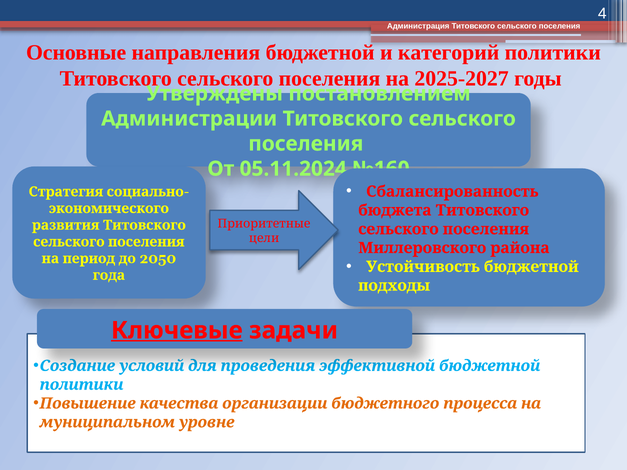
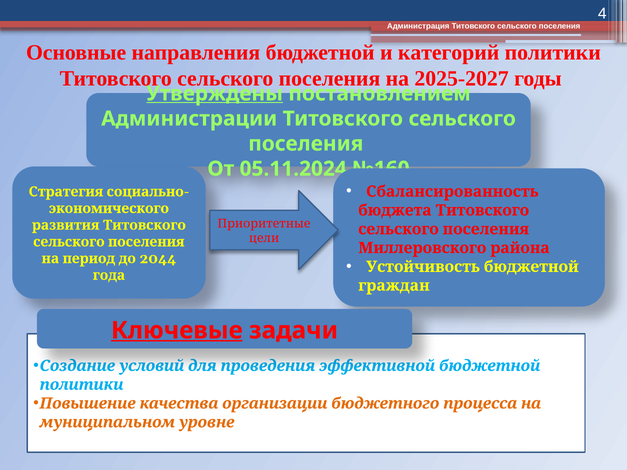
Утверждены underline: none -> present (215, 94)
2050: 2050 -> 2044 (158, 259)
подходы: подходы -> граждан (394, 286)
